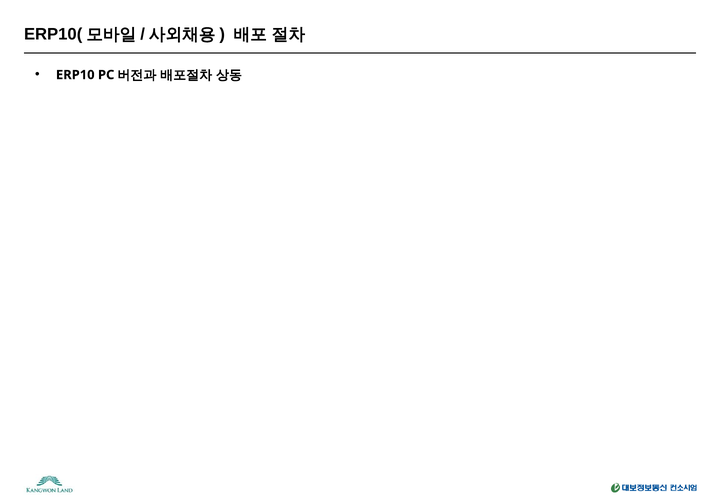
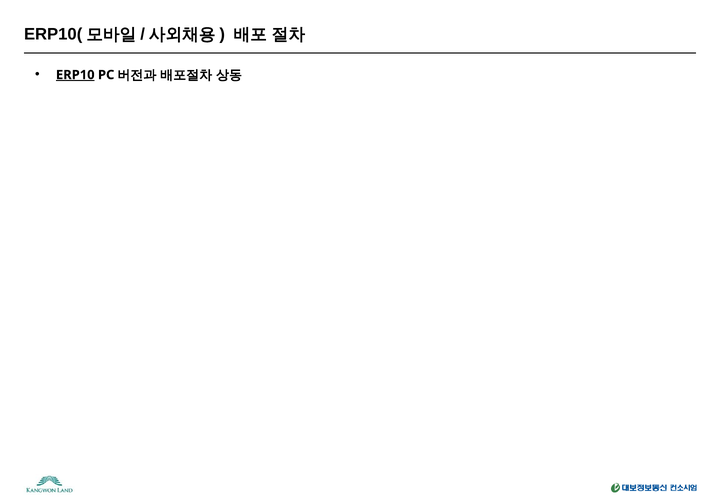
ERP10 underline: none -> present (75, 75)
